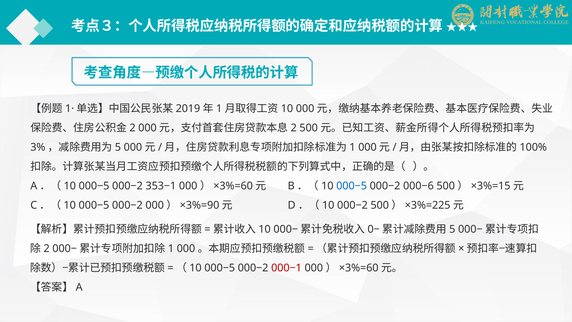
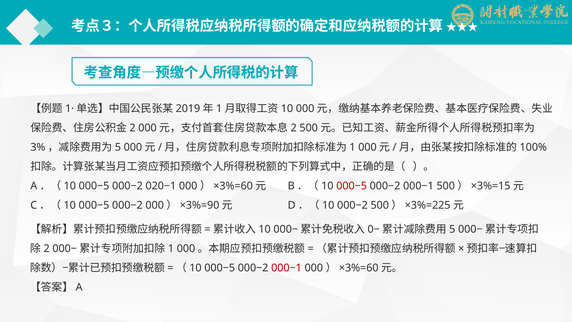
353−1: 353−1 -> 020−1 (161, 186)
000−5 colour: blue -> red (352, 186)
000−6: 000−6 -> 000−1 (418, 186)
